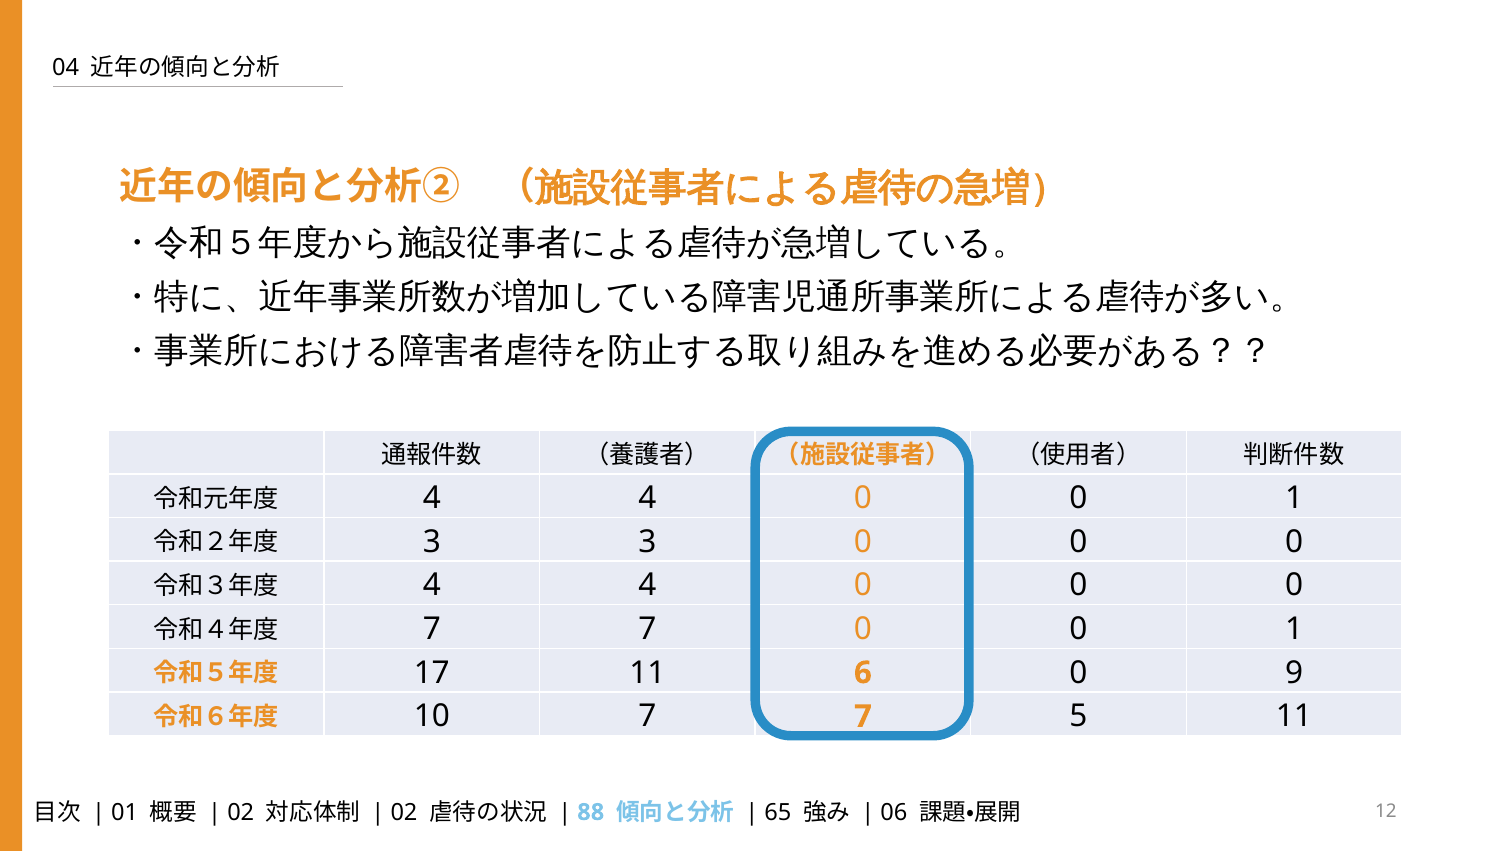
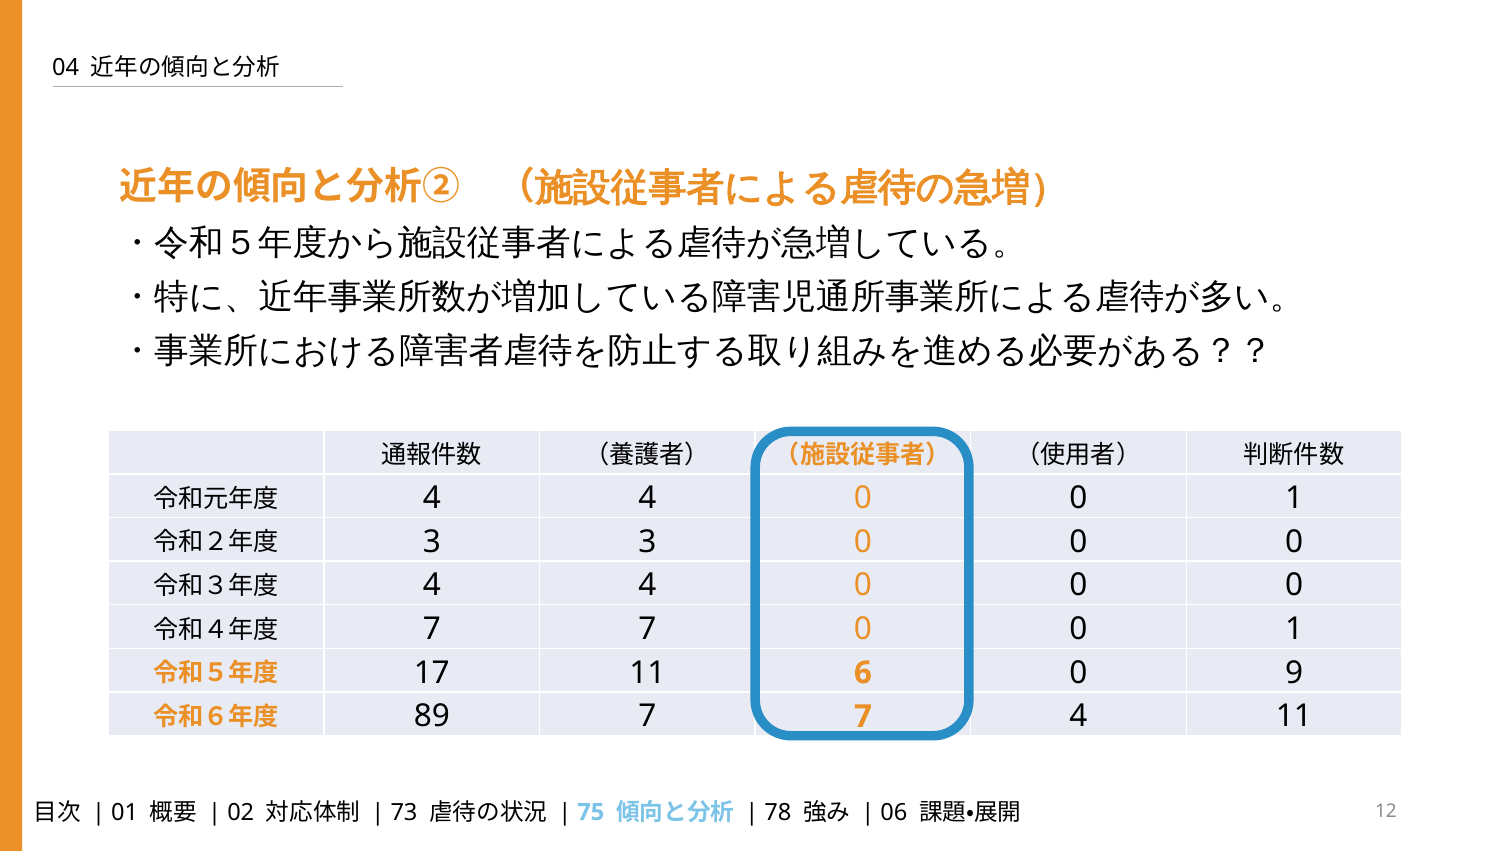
10: 10 -> 89 (432, 716)
5: 5 -> 4 (1078, 716)
02: 02 -> 73 (404, 812)
88: 88 -> 75 (591, 812)
65: 65 -> 78 (778, 812)
